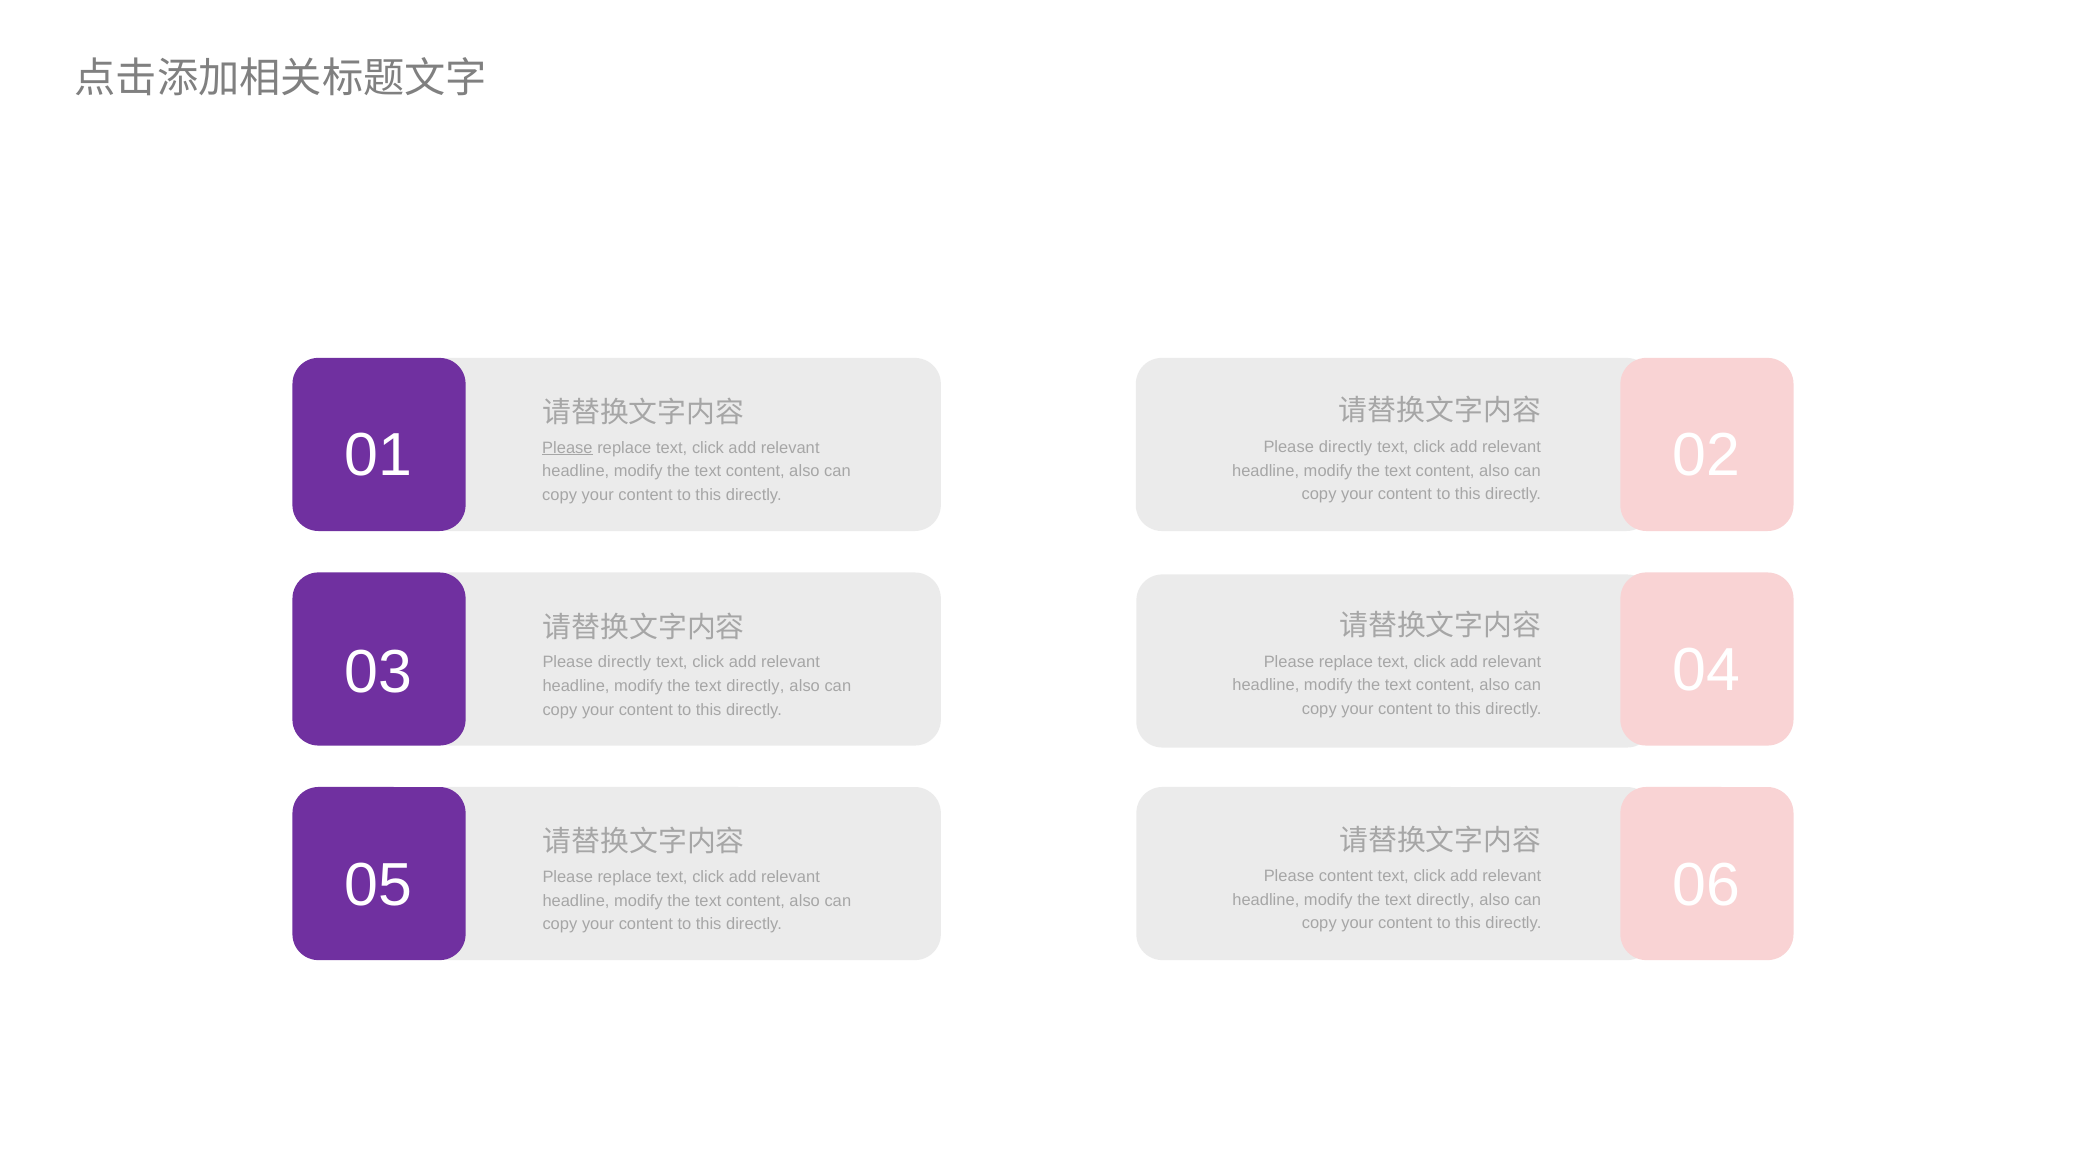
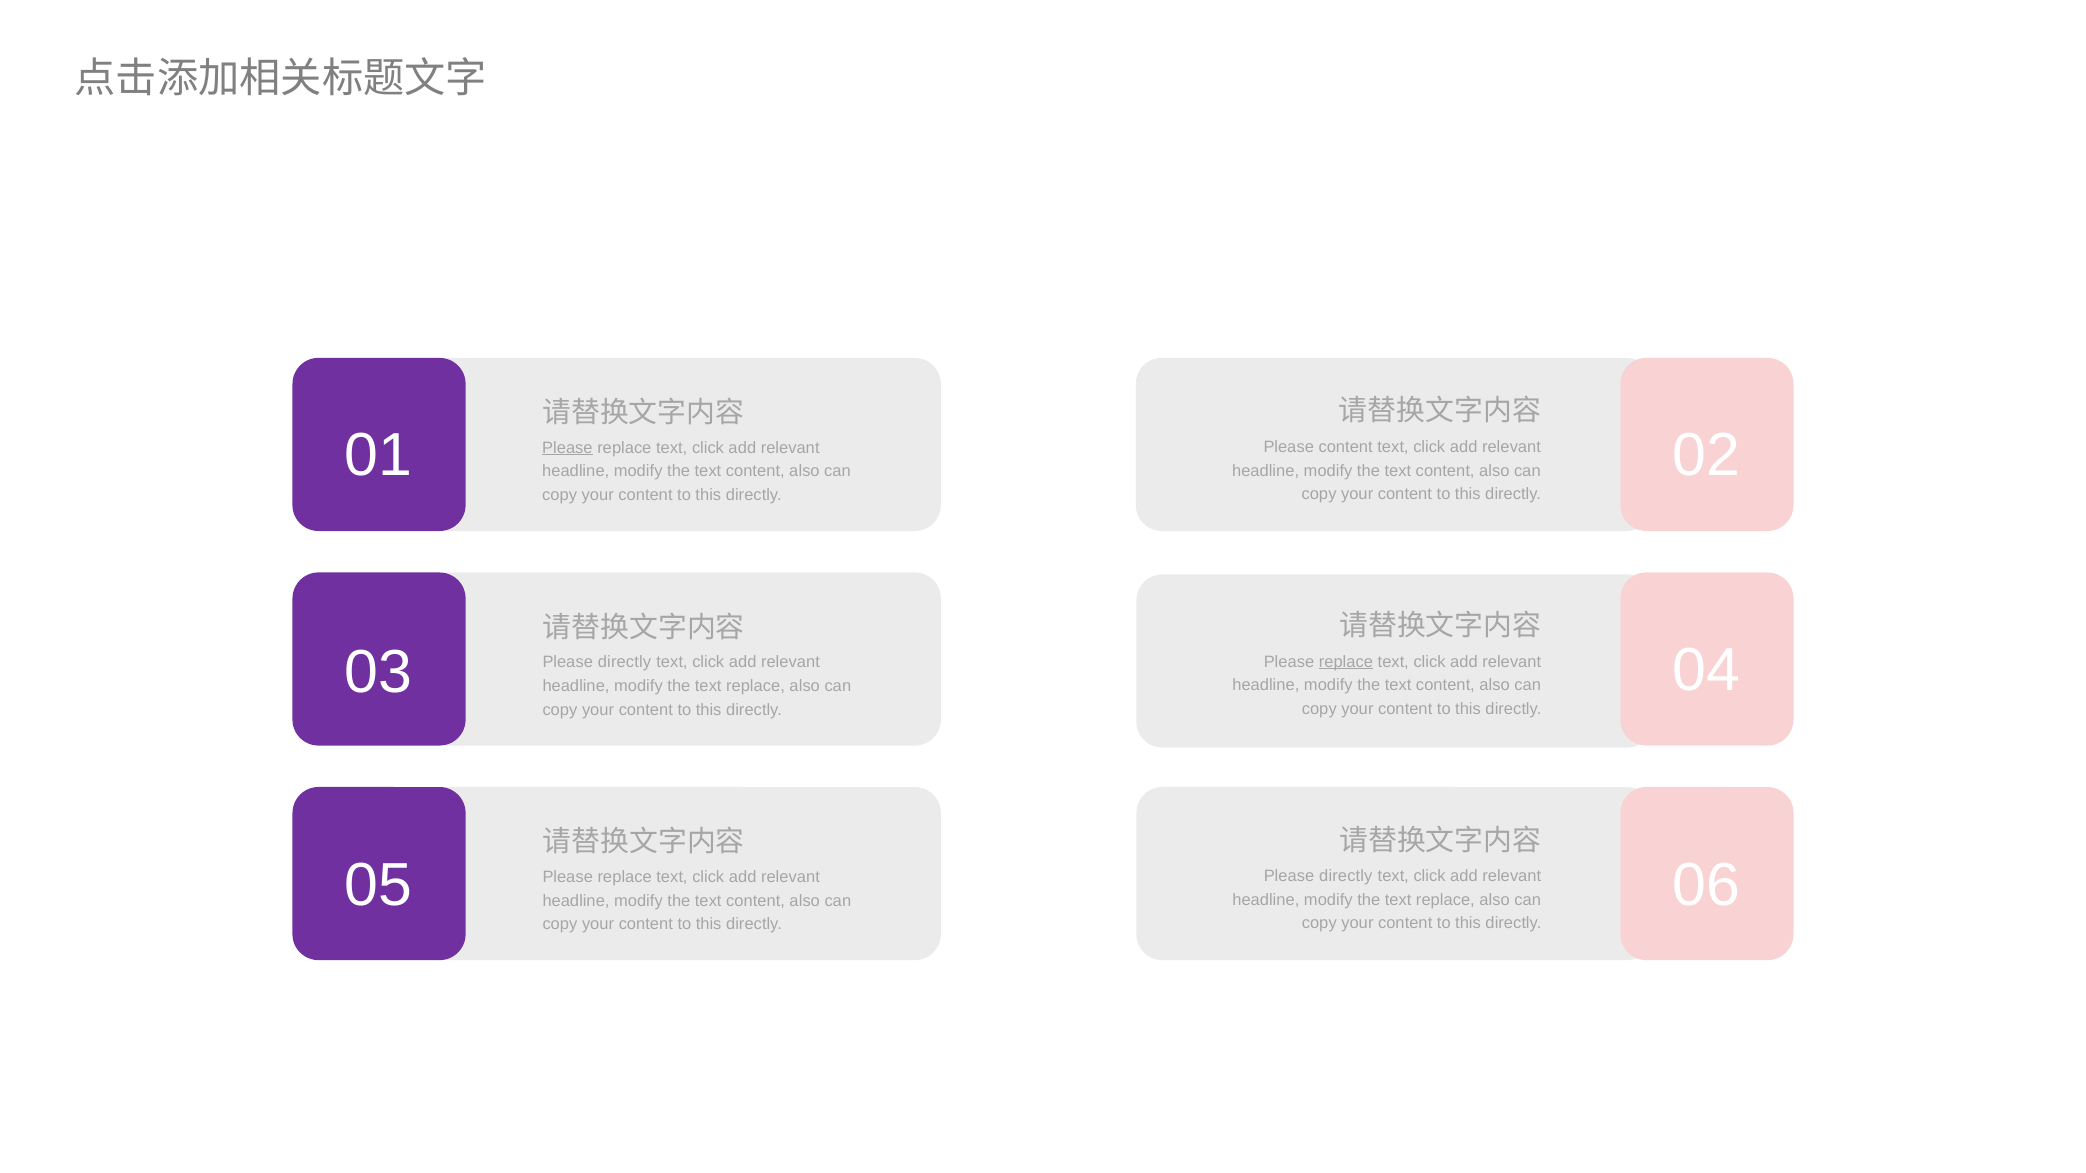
directly: directly -> content (1346, 447)
replace underline: none -> present (1346, 662)
directly: directly -> replace (755, 686)
content: content -> directly (1346, 876)
directly: directly -> replace (1445, 900)
